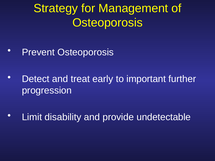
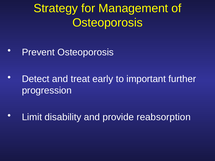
undetectable: undetectable -> reabsorption (164, 117)
